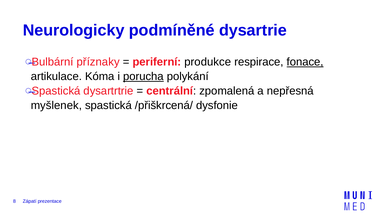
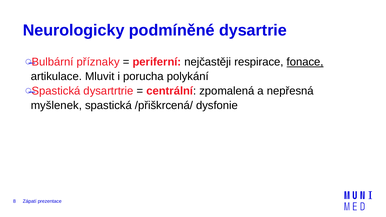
produkce: produkce -> nejčastěji (208, 62)
Kóma: Kóma -> Mluvit (100, 77)
porucha underline: present -> none (143, 77)
